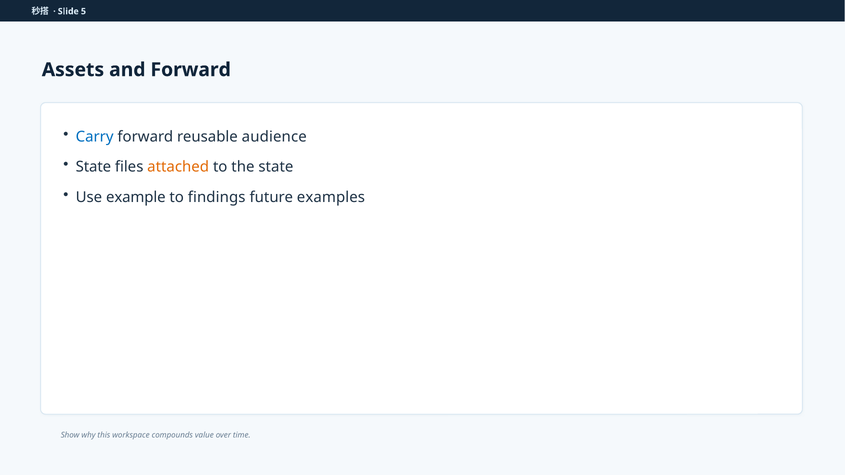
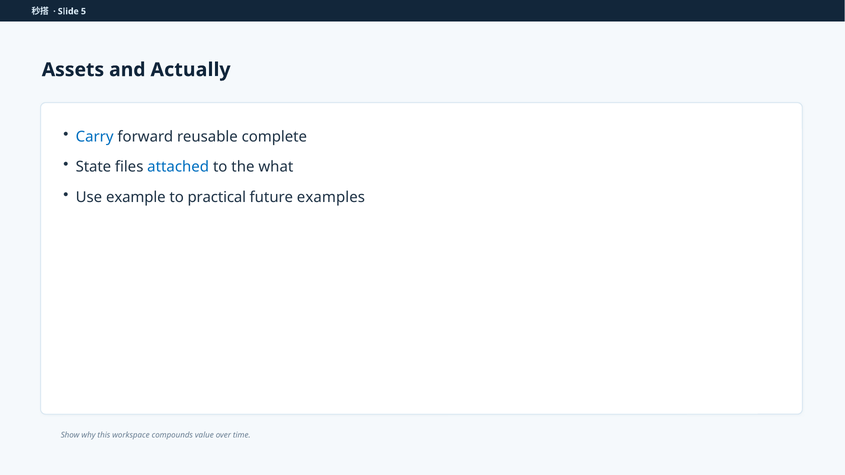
and Forward: Forward -> Actually (191, 70)
audience: audience -> complete (274, 137)
attached colour: orange -> blue (178, 167)
the state: state -> what (276, 167)
findings: findings -> practical (217, 197)
